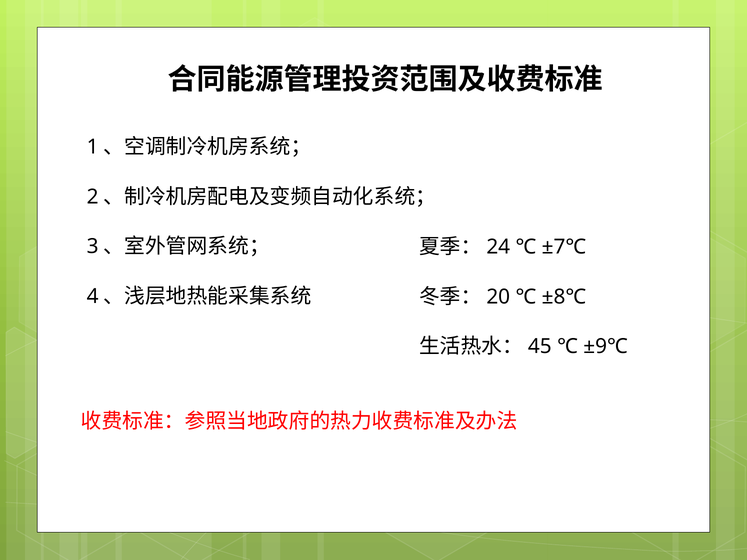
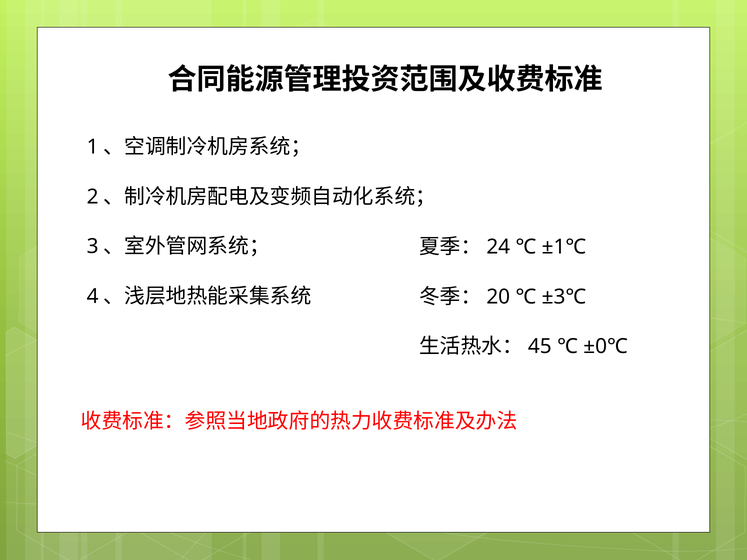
±7℃: ±7℃ -> ±1℃ (564, 247)
±8℃: ±8℃ -> ±3℃ (564, 297)
±9℃: ±9℃ -> ±0℃ (605, 347)
